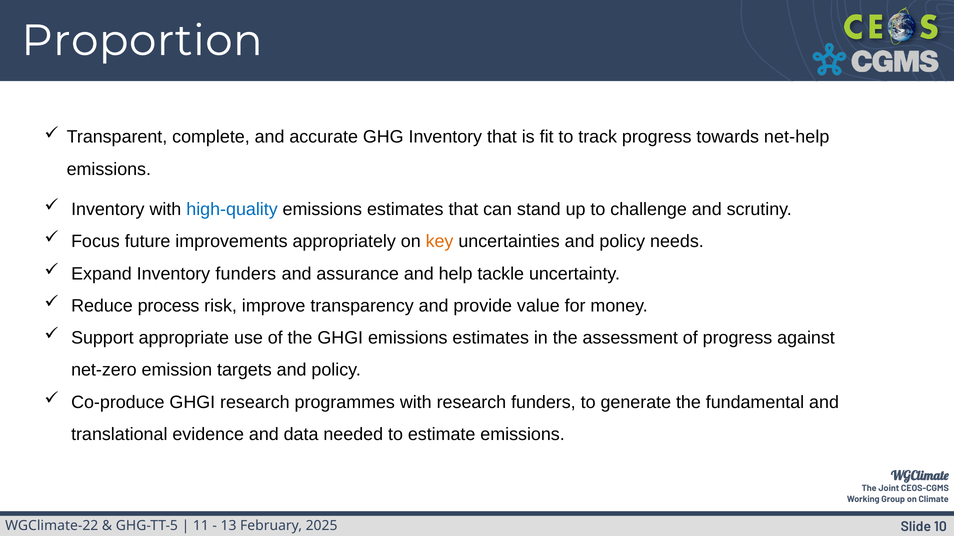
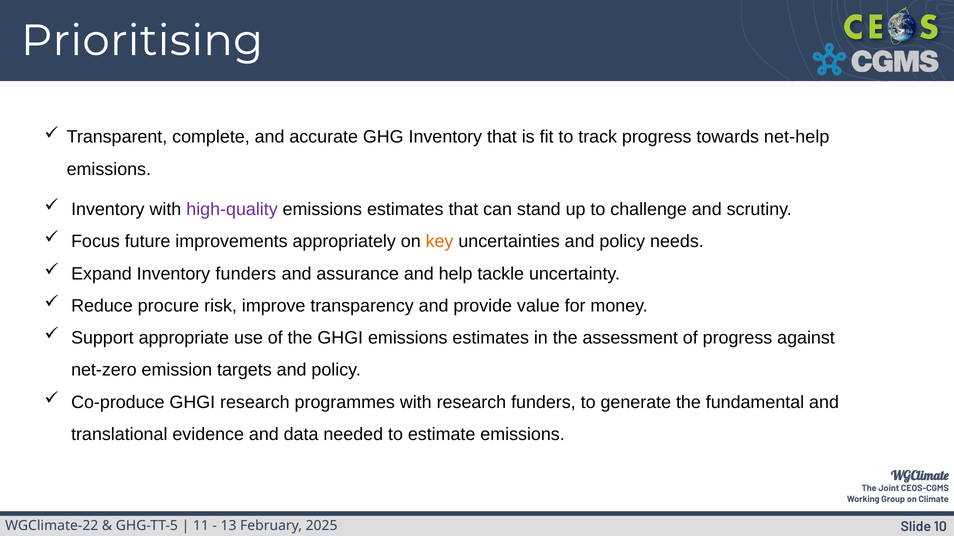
Proportion: Proportion -> Prioritising (142, 41)
high-quality colour: blue -> purple (232, 210)
process: process -> procure (168, 306)
